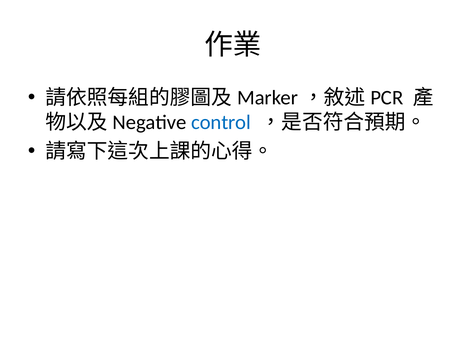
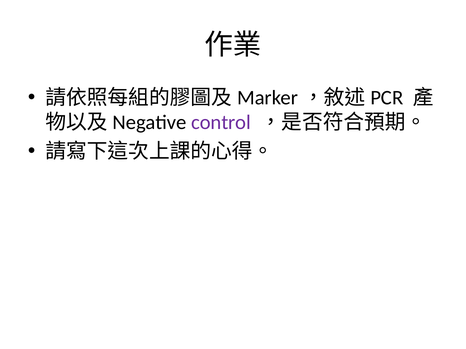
control colour: blue -> purple (221, 123)
